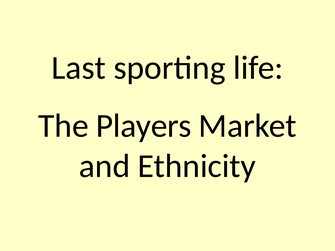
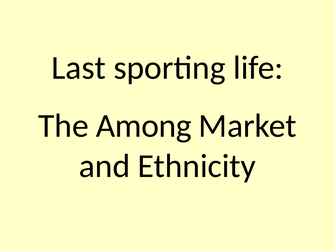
Players: Players -> Among (144, 126)
